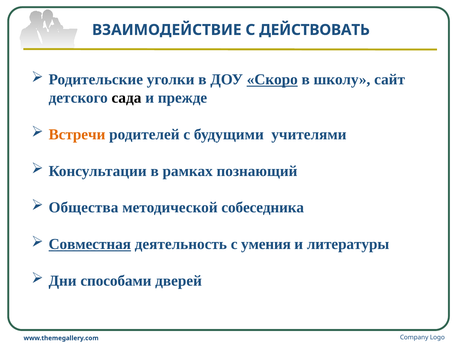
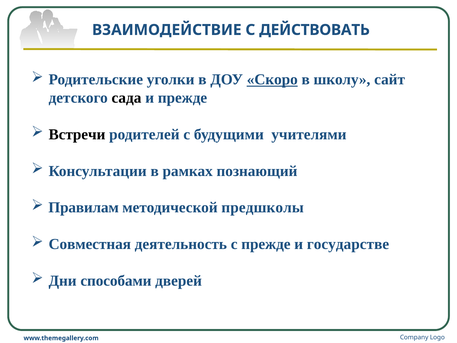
Встречи colour: orange -> black (77, 134)
Общества: Общества -> Правилам (84, 207)
собеседника: собеседника -> предшколы (263, 207)
Совместная underline: present -> none (90, 244)
с умения: умения -> прежде (266, 244)
литературы: литературы -> государстве (348, 244)
